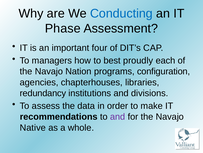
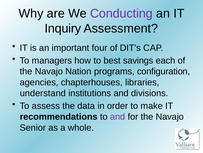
Conducting colour: blue -> purple (121, 13)
Phase: Phase -> Inquiry (63, 28)
proudly: proudly -> savings (138, 60)
redundancy: redundancy -> understand (43, 93)
Native: Native -> Senior (33, 127)
